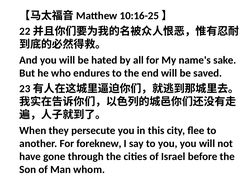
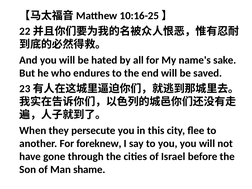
whom: whom -> shame (89, 170)
